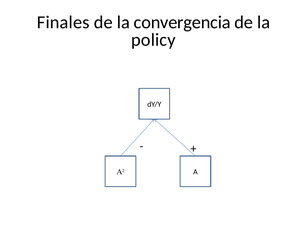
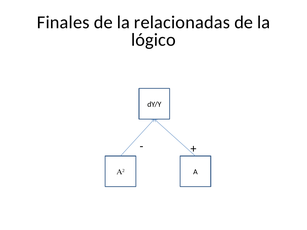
convergencia: convergencia -> relacionadas (182, 22)
policy: policy -> lógico (153, 40)
